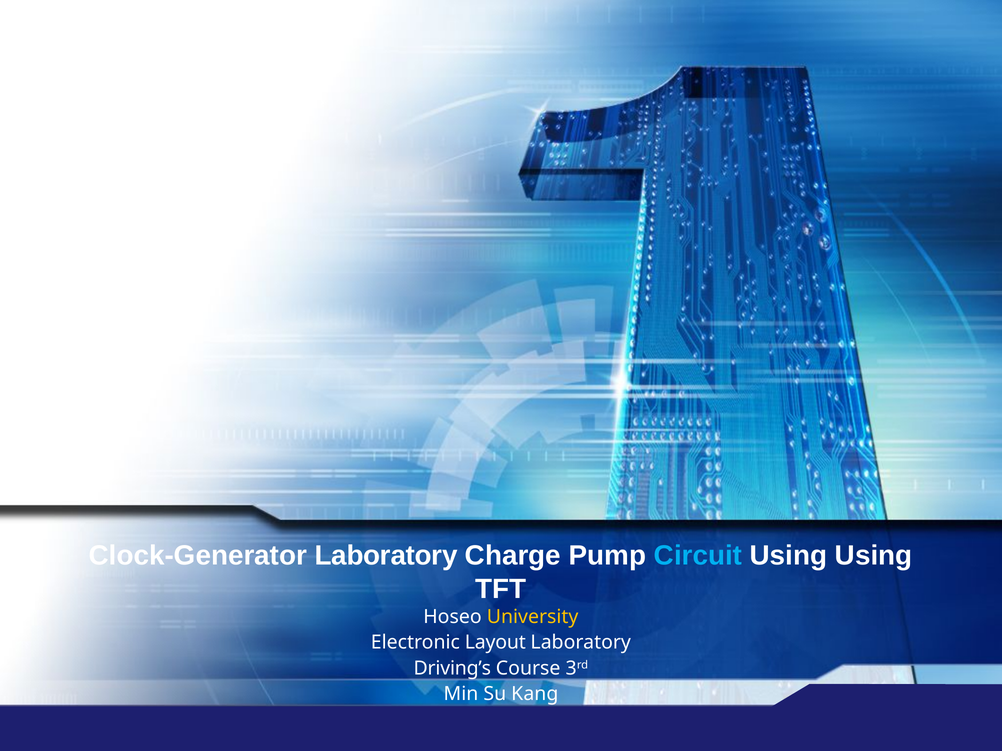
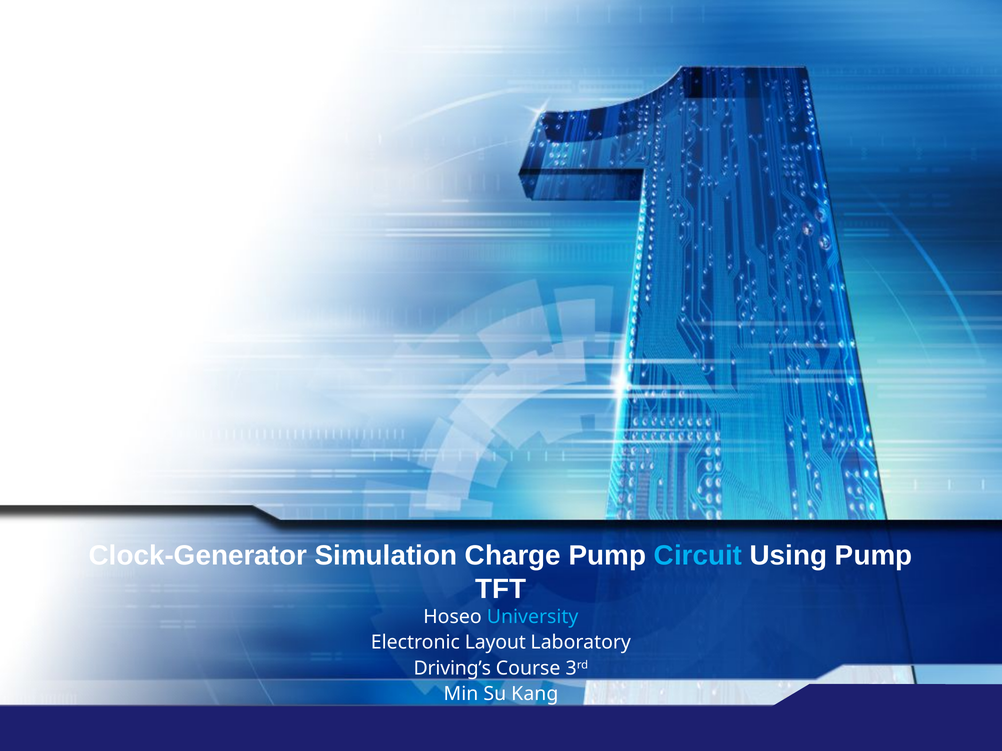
Clock-Generator Laboratory: Laboratory -> Simulation (386, 556)
Using Using: Using -> Pump (874, 556)
University colour: yellow -> light blue (533, 617)
